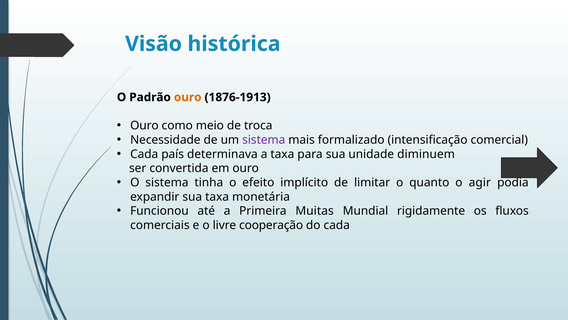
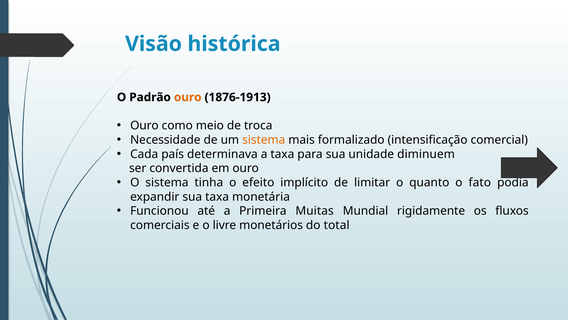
sistema colour: purple -> orange (264, 140)
agir: agir -> fato (480, 182)
cooperação: cooperação -> monetários (271, 225)
do cada: cada -> total (337, 225)
